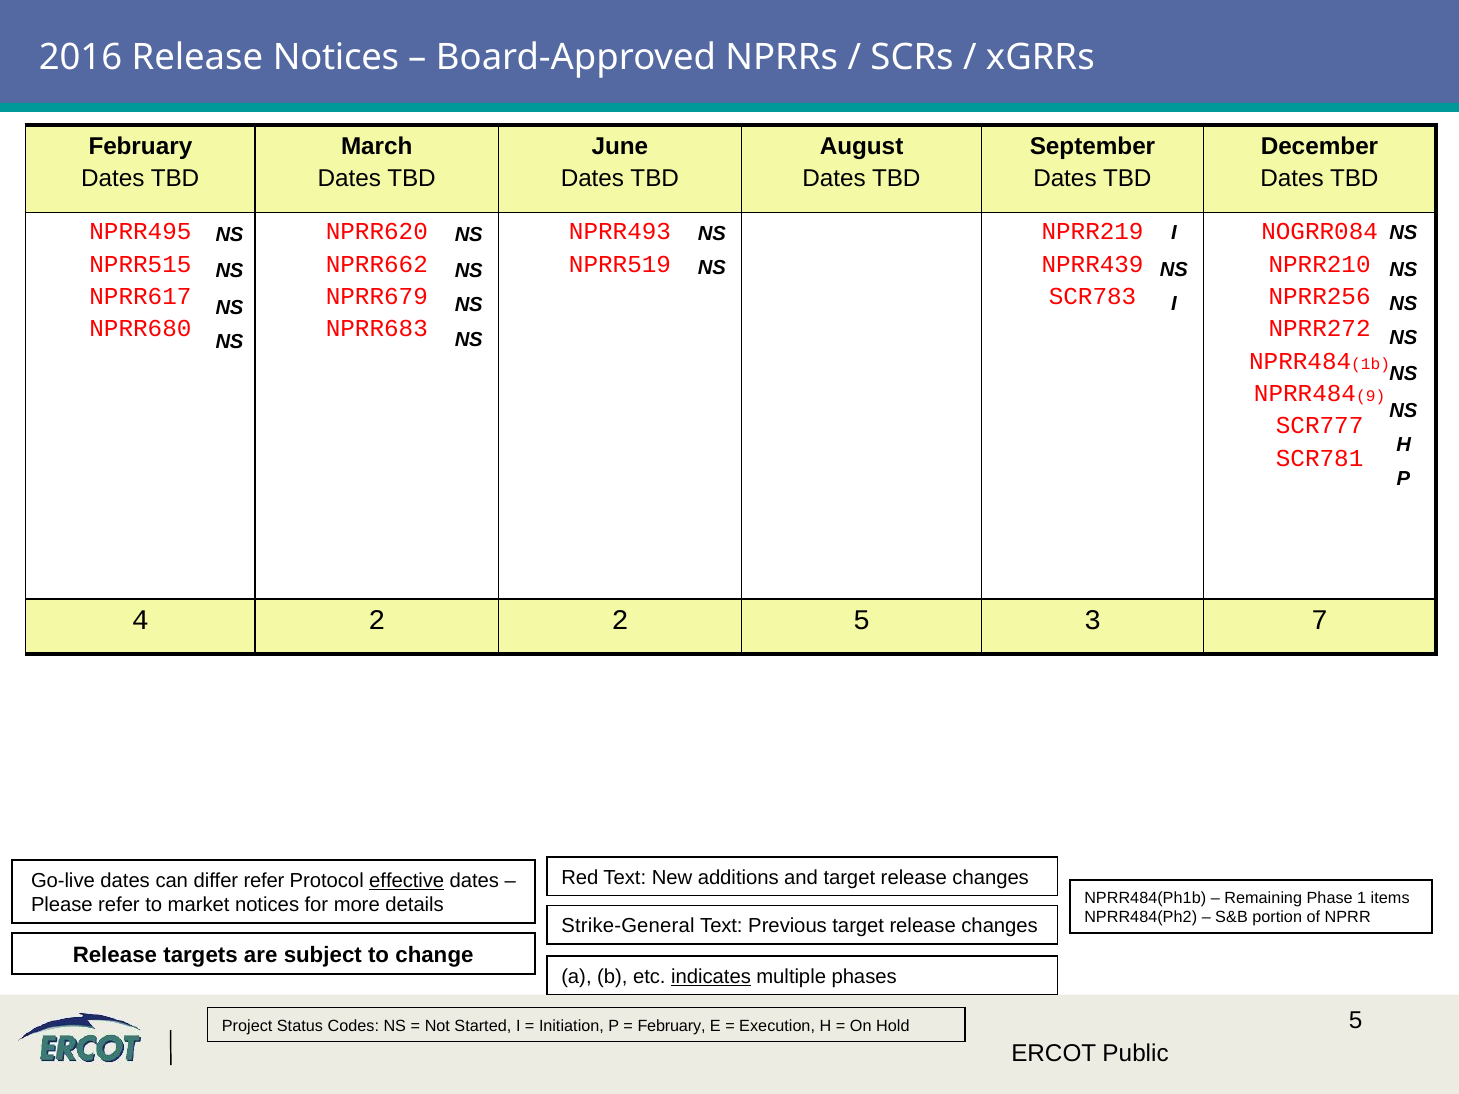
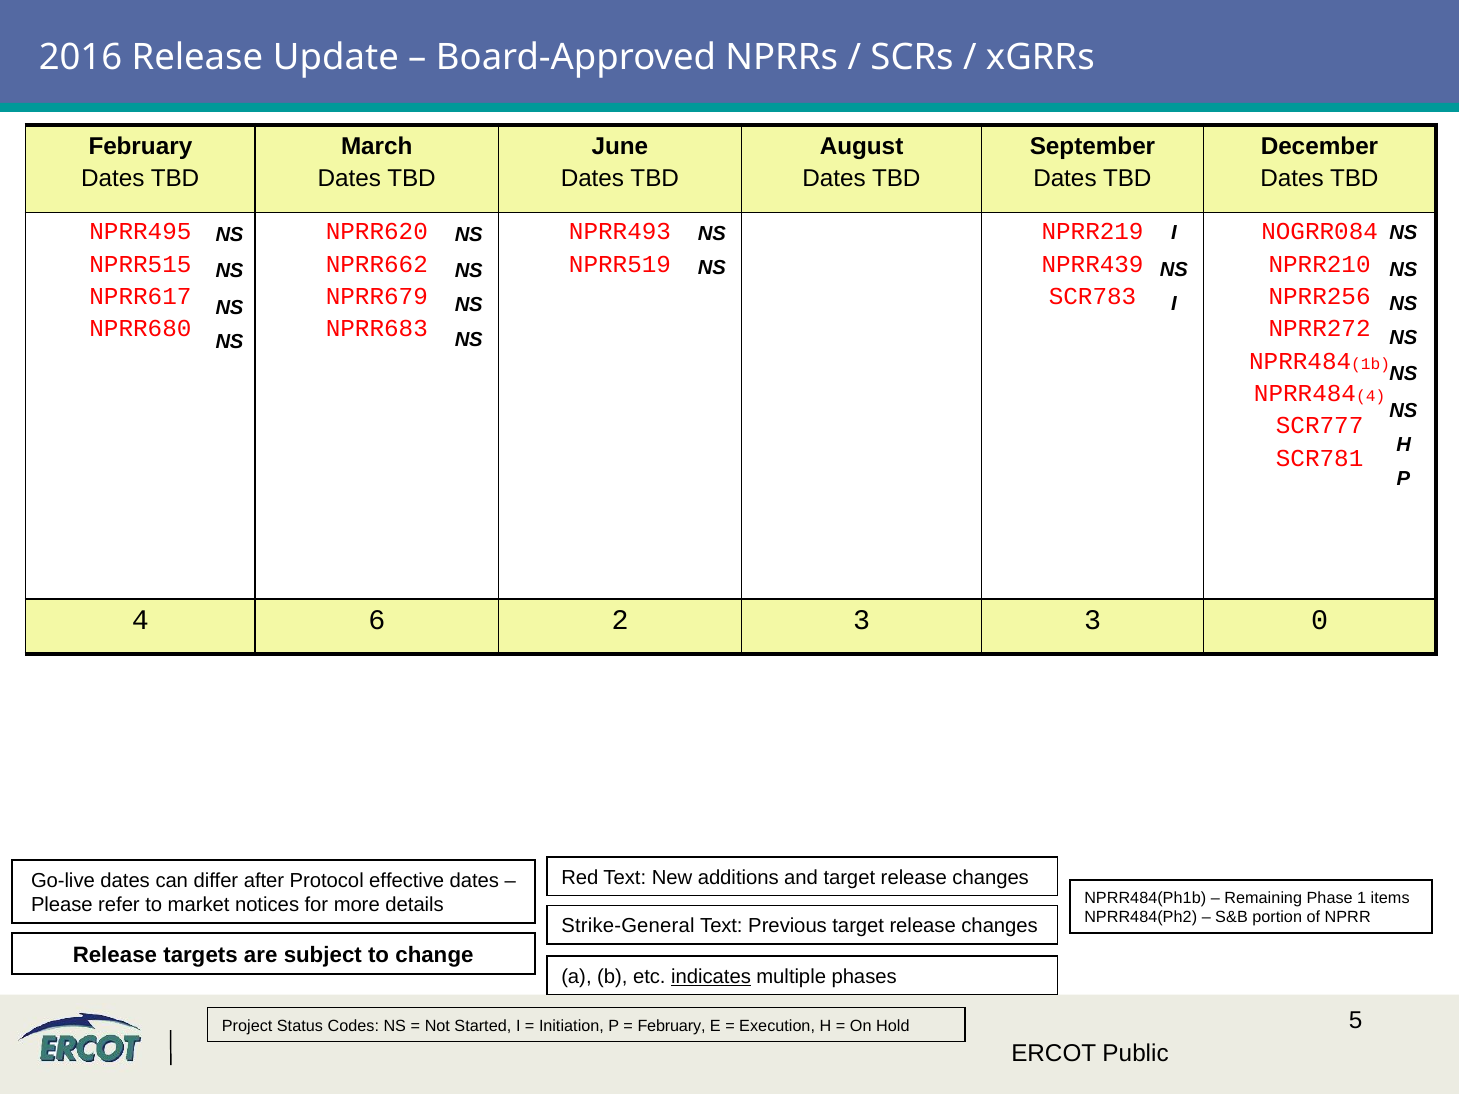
Release Notices: Notices -> Update (336, 57)
9: 9 -> 4 (1371, 396)
4 2: 2 -> 6 (377, 621)
2 5: 5 -> 3 (862, 621)
7: 7 -> 0 (1320, 621)
differ refer: refer -> after (264, 881)
effective underline: present -> none (407, 881)
